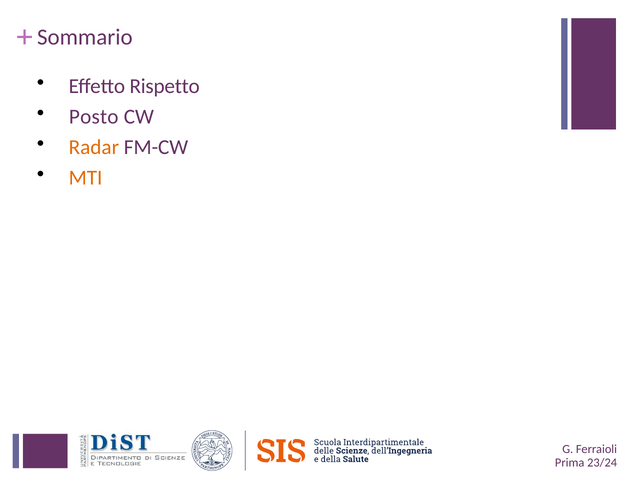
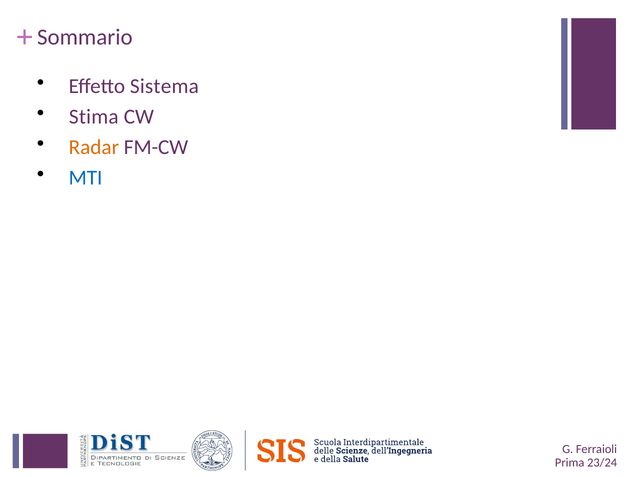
Rispetto: Rispetto -> Sistema (164, 86)
Posto: Posto -> Stima (94, 117)
MTI colour: orange -> blue (86, 178)
